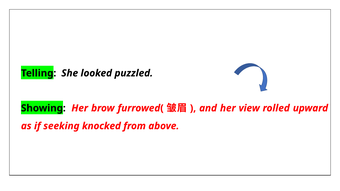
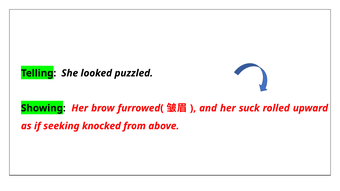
view: view -> suck (249, 108)
